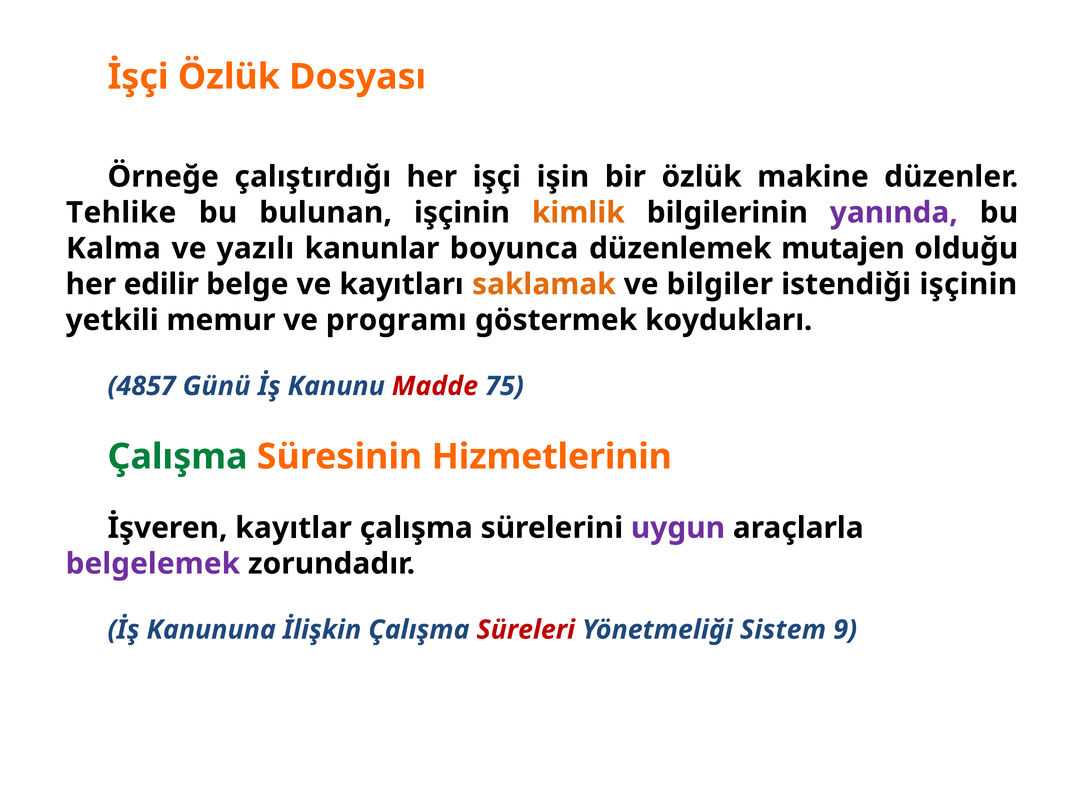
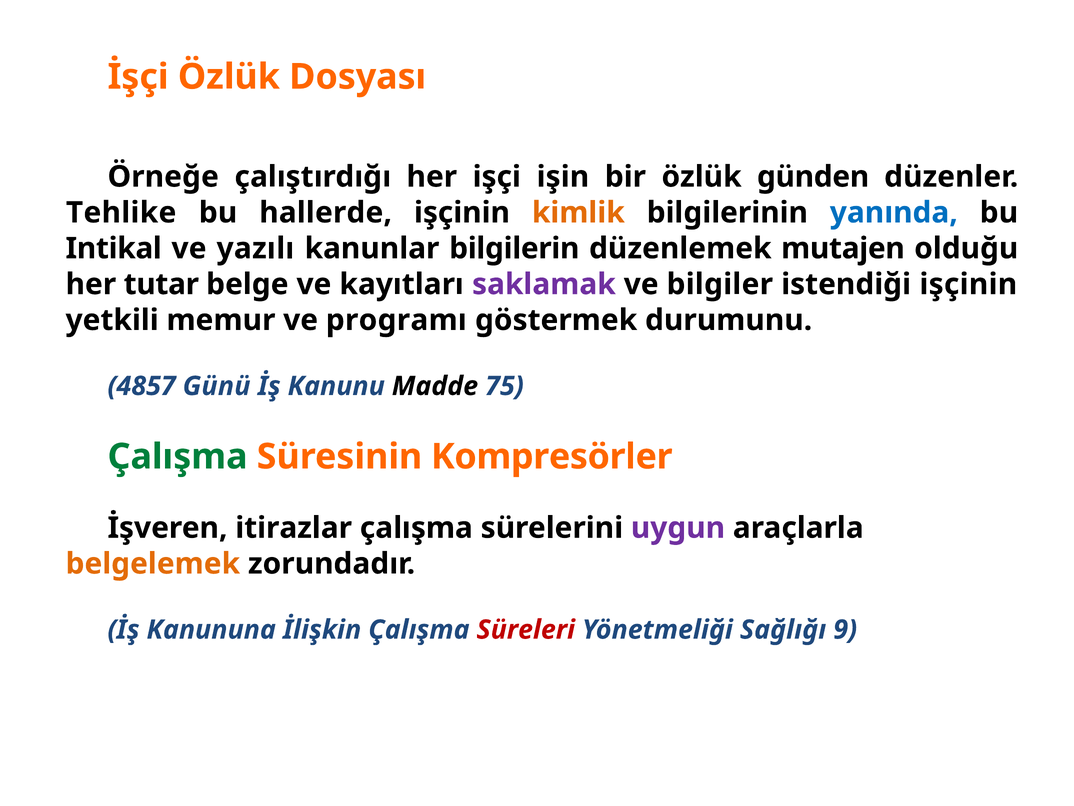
makine: makine -> günden (813, 177)
bulunan: bulunan -> hallerde (326, 212)
yanında colour: purple -> blue (894, 212)
Kalma: Kalma -> Intikal (114, 248)
boyunca: boyunca -> bilgilerin (514, 248)
edilir: edilir -> tutar (161, 284)
saklamak colour: orange -> purple (544, 284)
koydukları: koydukları -> durumunu (729, 320)
Madde colour: red -> black (435, 386)
Hizmetlerinin: Hizmetlerinin -> Kompresörler (552, 456)
kayıtlar: kayıtlar -> itirazlar (294, 528)
belgelemek colour: purple -> orange (153, 563)
Sistem: Sistem -> Sağlığı (783, 629)
